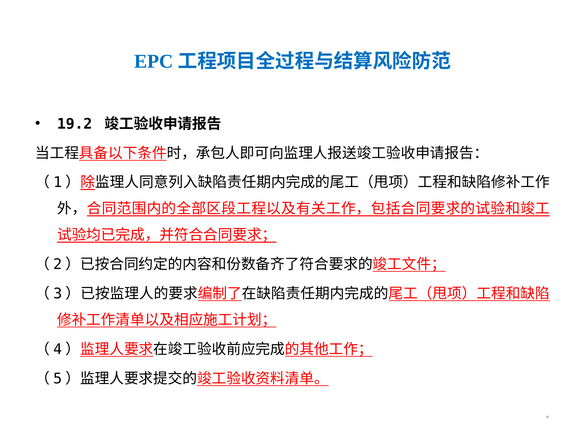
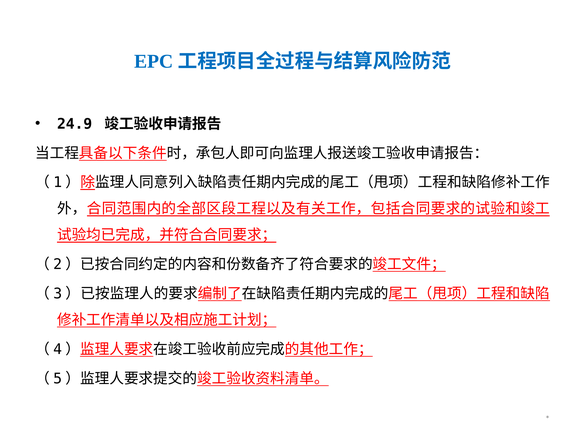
19.2: 19.2 -> 24.9 (75, 124)
